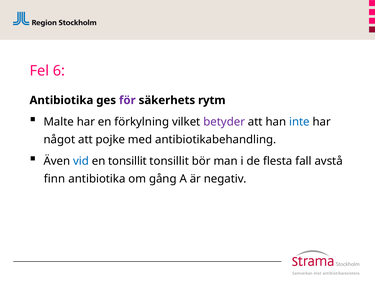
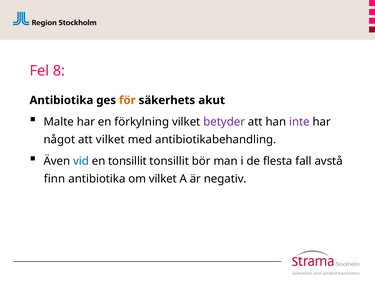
6: 6 -> 8 (59, 71)
för colour: purple -> orange (127, 100)
rytm: rytm -> akut (212, 100)
inte colour: blue -> purple (299, 122)
att pojke: pojke -> vilket (110, 140)
om gång: gång -> vilket (163, 179)
